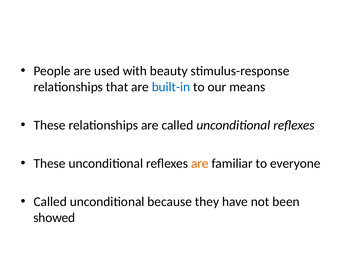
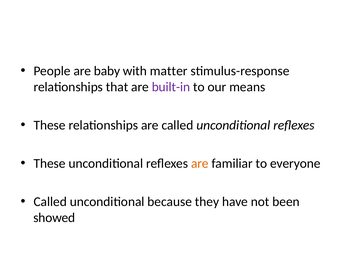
used: used -> baby (107, 71)
beauty: beauty -> matter (169, 71)
built-in colour: blue -> purple (171, 87)
